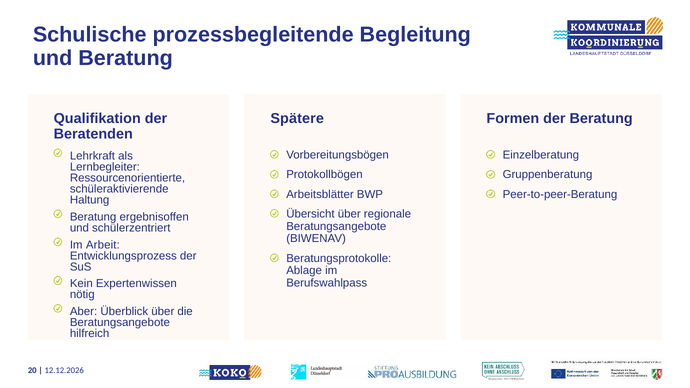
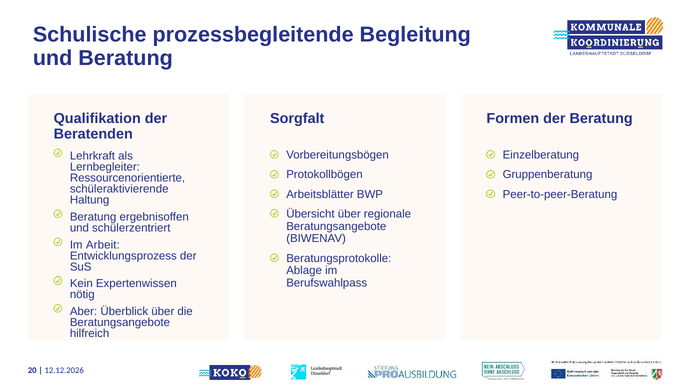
Spätere: Spätere -> Sorgfalt (297, 118)
